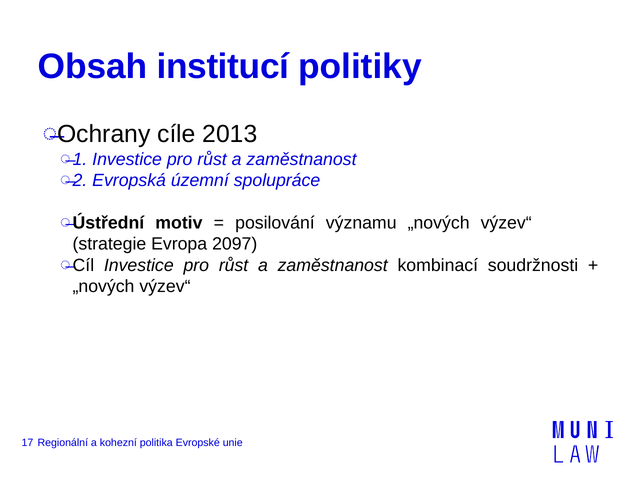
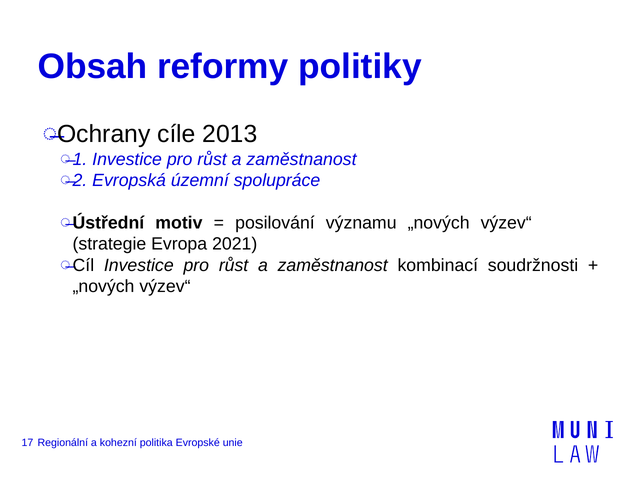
institucí: institucí -> reformy (223, 67)
2097: 2097 -> 2021 (235, 244)
